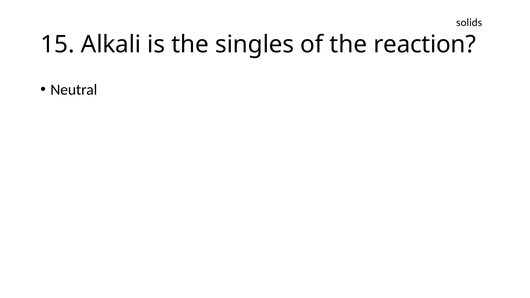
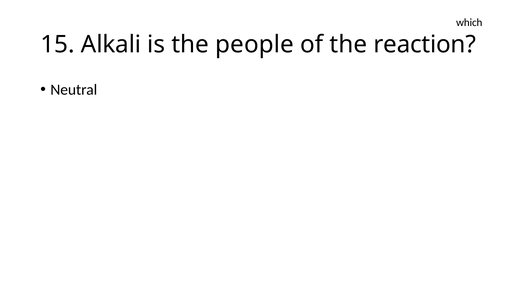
solids: solids -> which (469, 23)
singles: singles -> people (255, 45)
